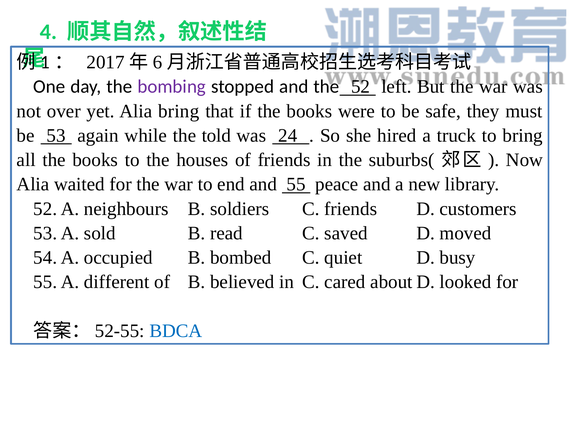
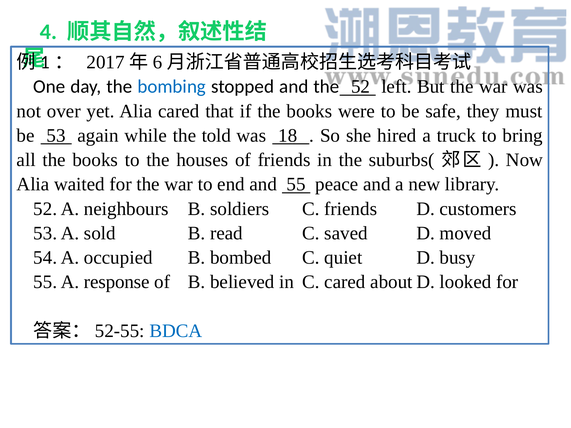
bombing colour: purple -> blue (172, 87)
Alia bring: bring -> cared (179, 111)
24: 24 -> 18 (288, 136)
different: different -> response (117, 282)
